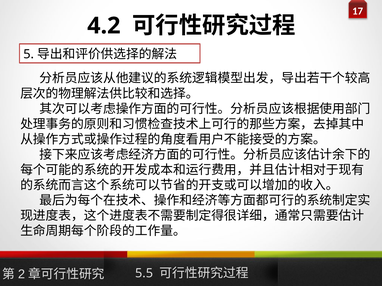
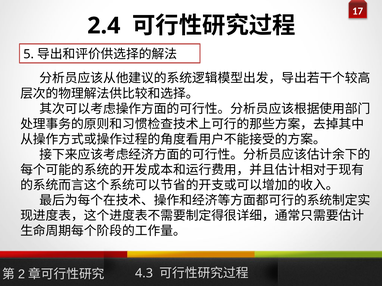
4.2: 4.2 -> 2.4 (104, 26)
5.5: 5.5 -> 4.3 (144, 274)
